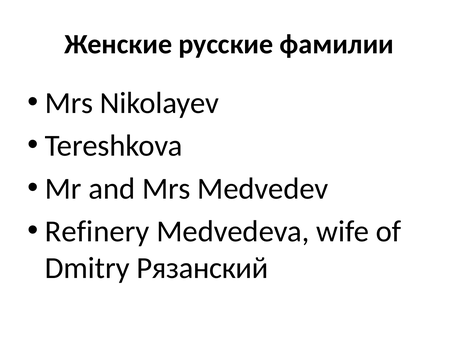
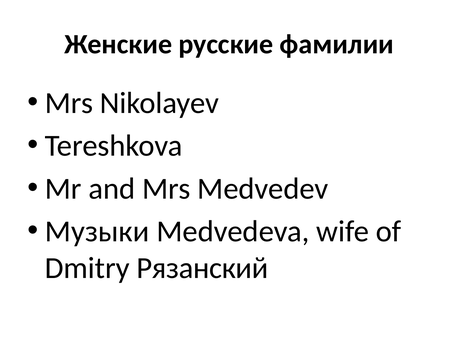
Refinery: Refinery -> Музыки (97, 232)
